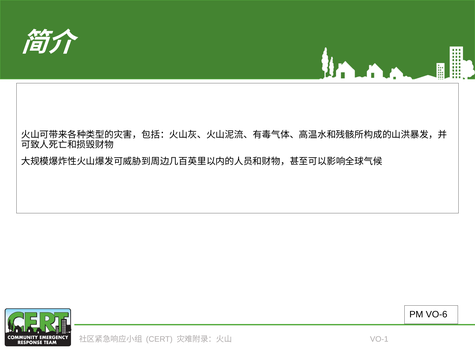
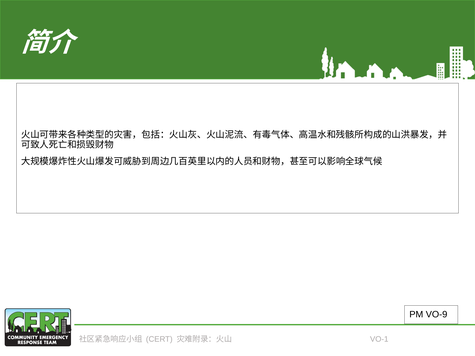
VO-6: VO-6 -> VO-9 (437, 315)
